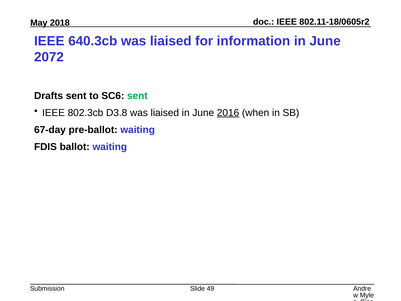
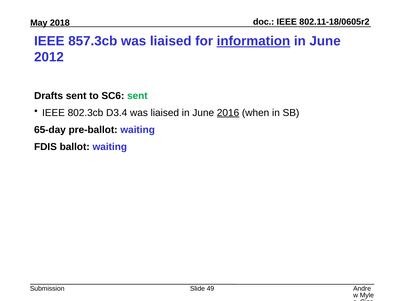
640.3cb: 640.3cb -> 857.3cb (93, 41)
information underline: none -> present (253, 41)
2072: 2072 -> 2012 (49, 57)
D3.8: D3.8 -> D3.4 (117, 113)
67-day: 67-day -> 65-day (50, 130)
